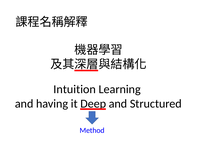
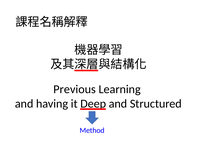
Intuition: Intuition -> Previous (75, 89)
